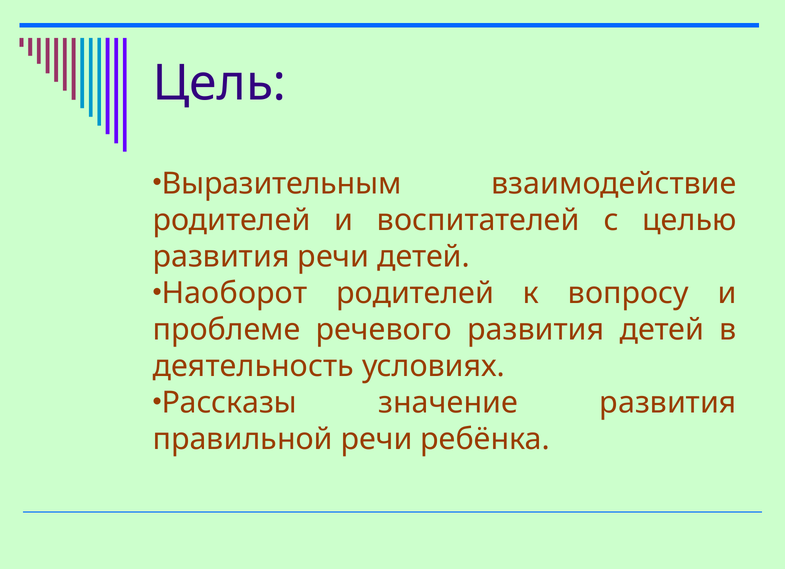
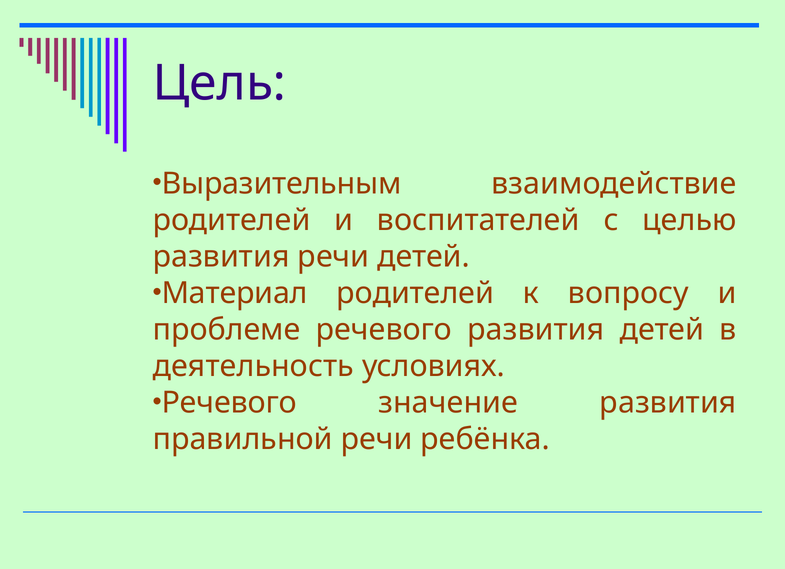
Наоборот: Наоборот -> Материал (235, 293)
Рассказы: Рассказы -> Речевого (229, 403)
